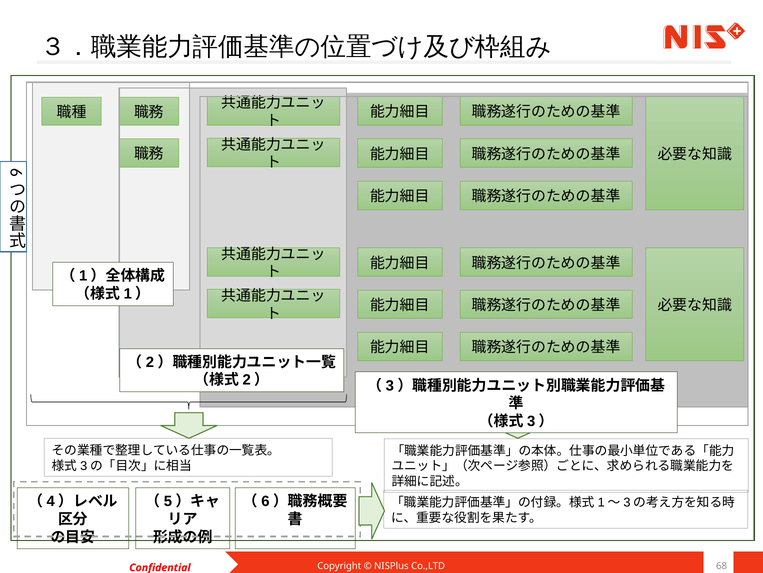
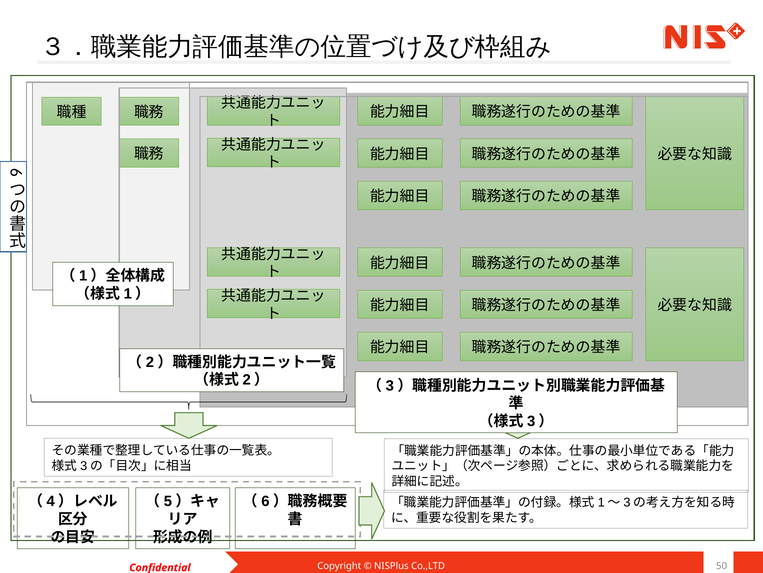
68: 68 -> 50 (722, 565)
